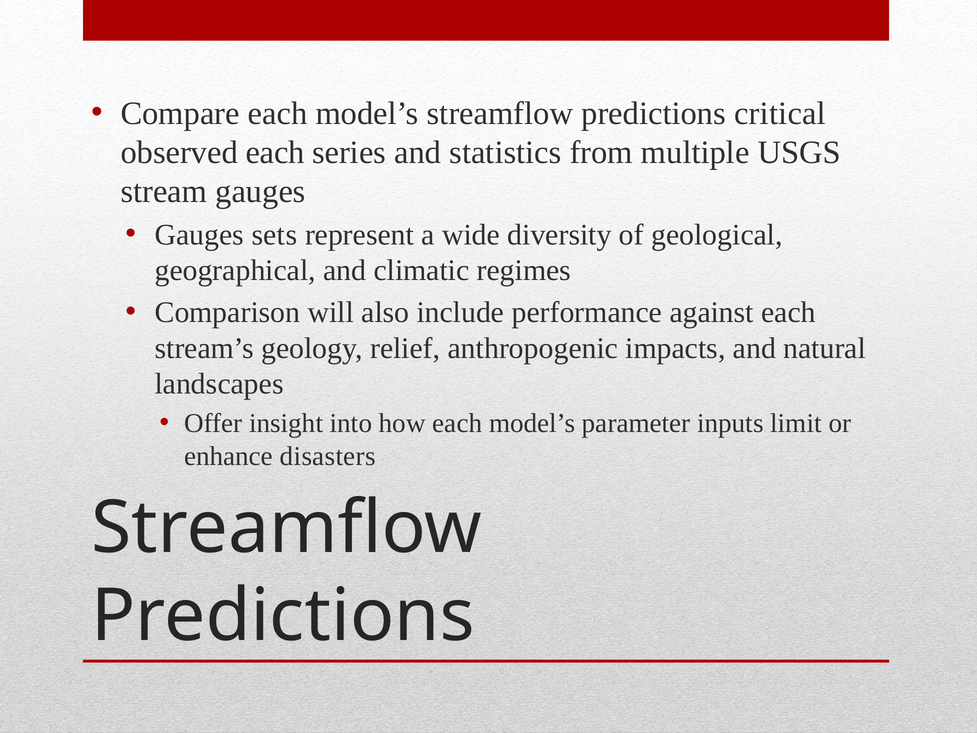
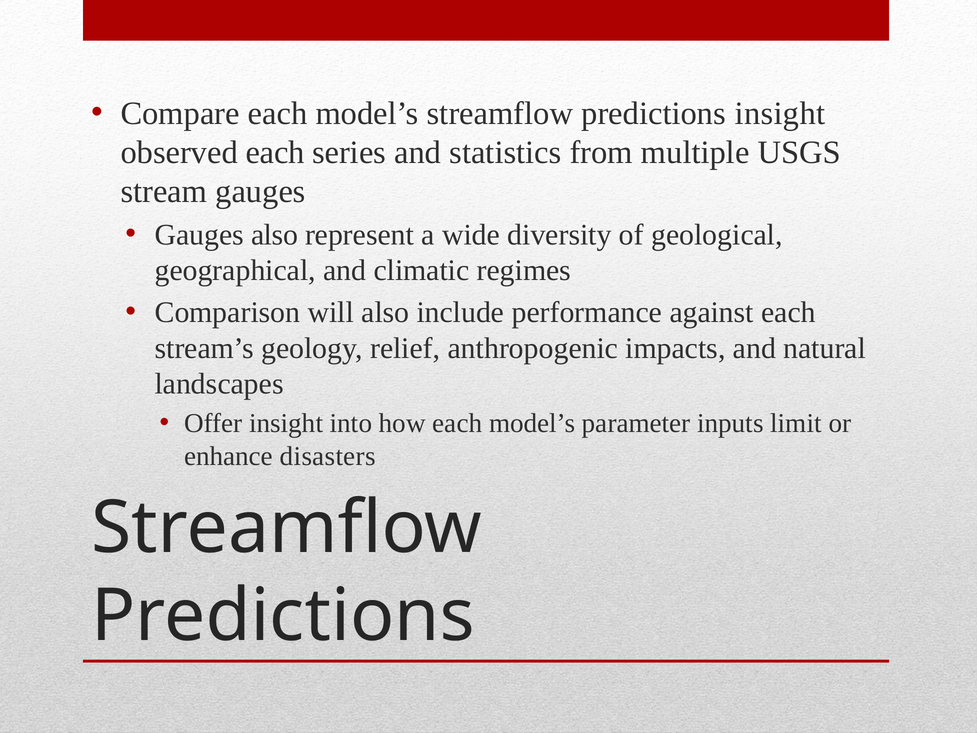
predictions critical: critical -> insight (780, 113)
Gauges sets: sets -> also (275, 235)
